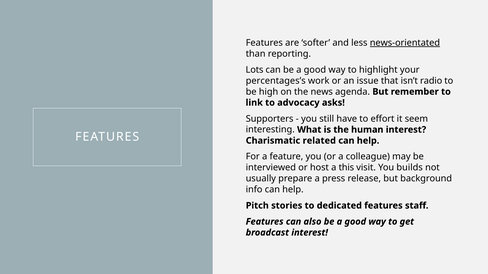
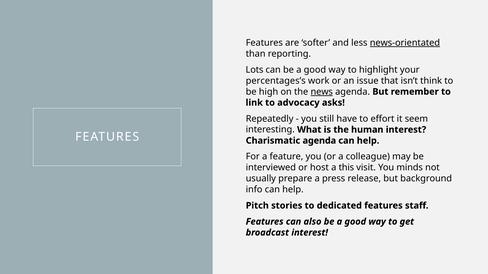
radio: radio -> think (431, 81)
news underline: none -> present (322, 92)
Supporters: Supporters -> Repeatedly (270, 119)
Charismatic related: related -> agenda (319, 141)
builds: builds -> minds (410, 168)
